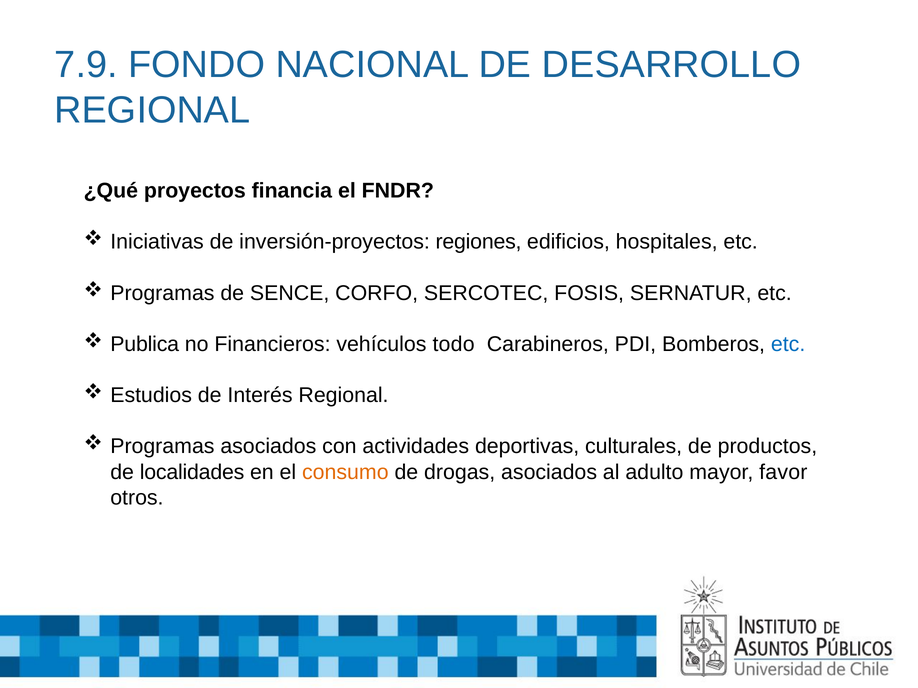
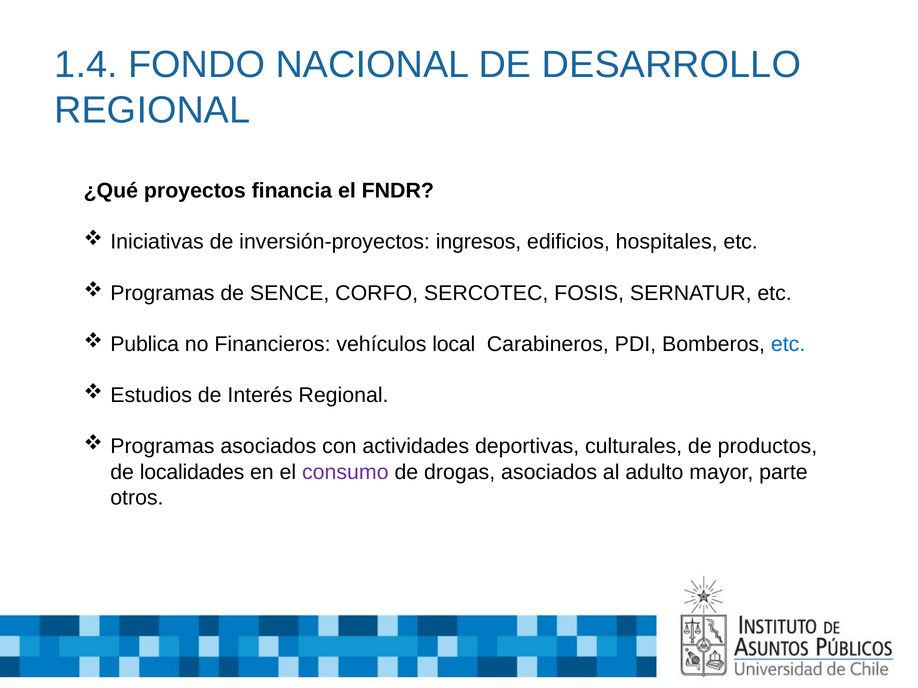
7.9: 7.9 -> 1.4 (86, 65)
regiones: regiones -> ingresos (478, 242)
todo: todo -> local (454, 344)
consumo colour: orange -> purple (345, 472)
favor: favor -> parte (783, 472)
